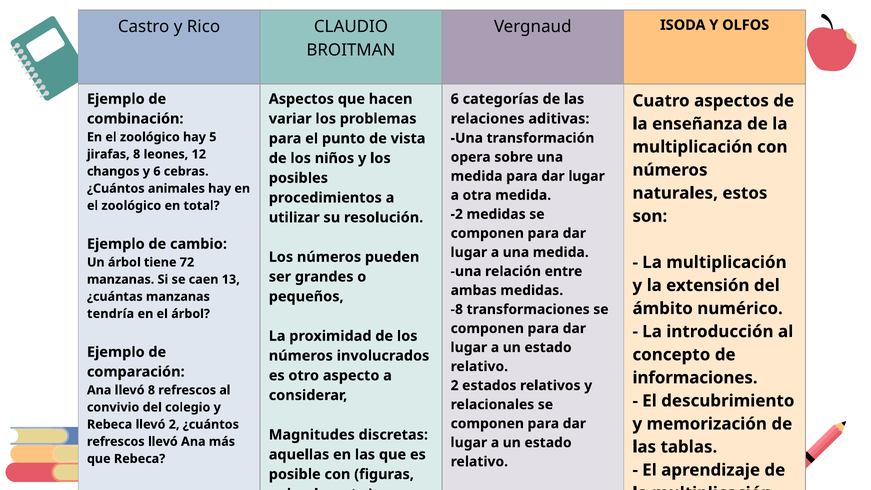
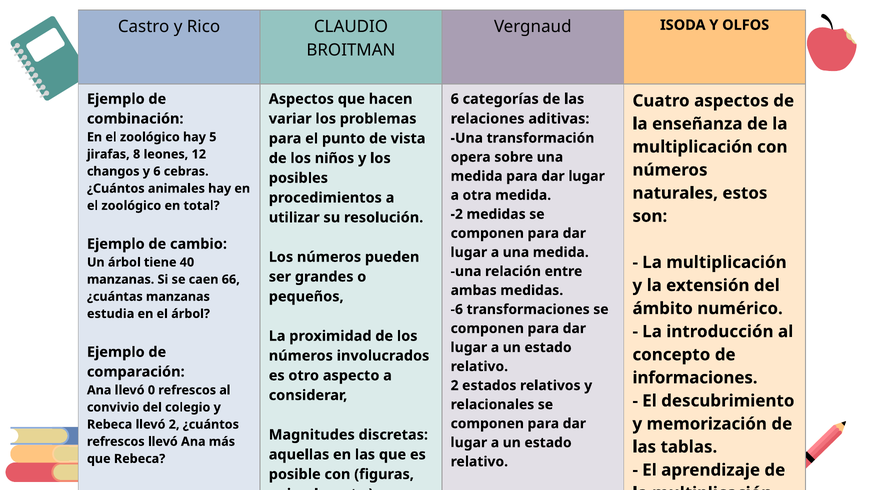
árbol tiene 72: 72 -> 40 (187, 262)
13: 13 -> 66 (231, 279)
-8: -8 -> -6 (457, 309)
tendría: tendría -> estudia (111, 314)
llevó 8: 8 -> 0 (151, 390)
